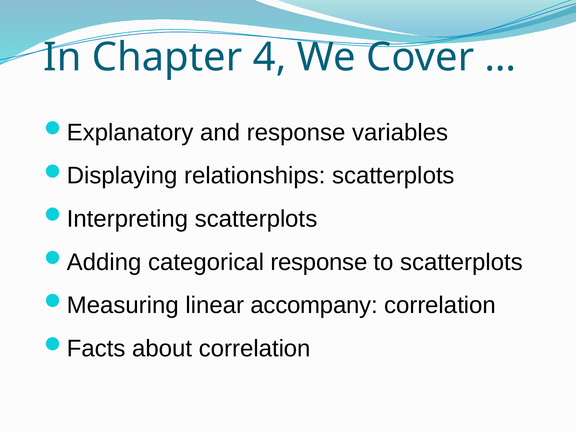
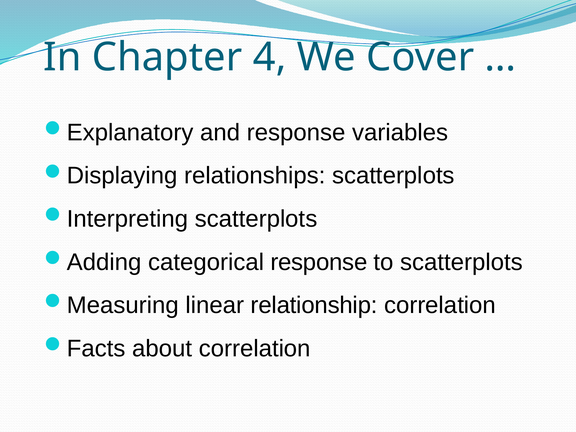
accompany: accompany -> relationship (314, 305)
